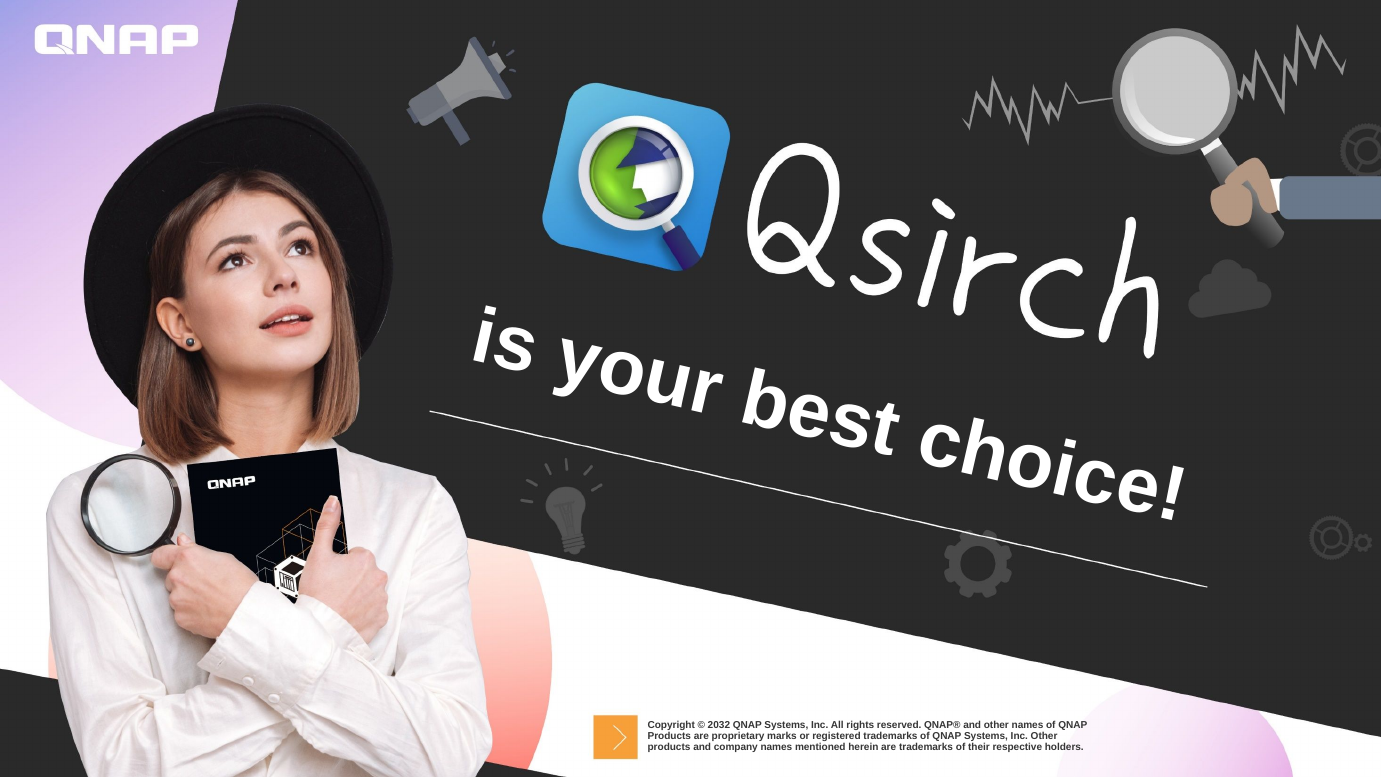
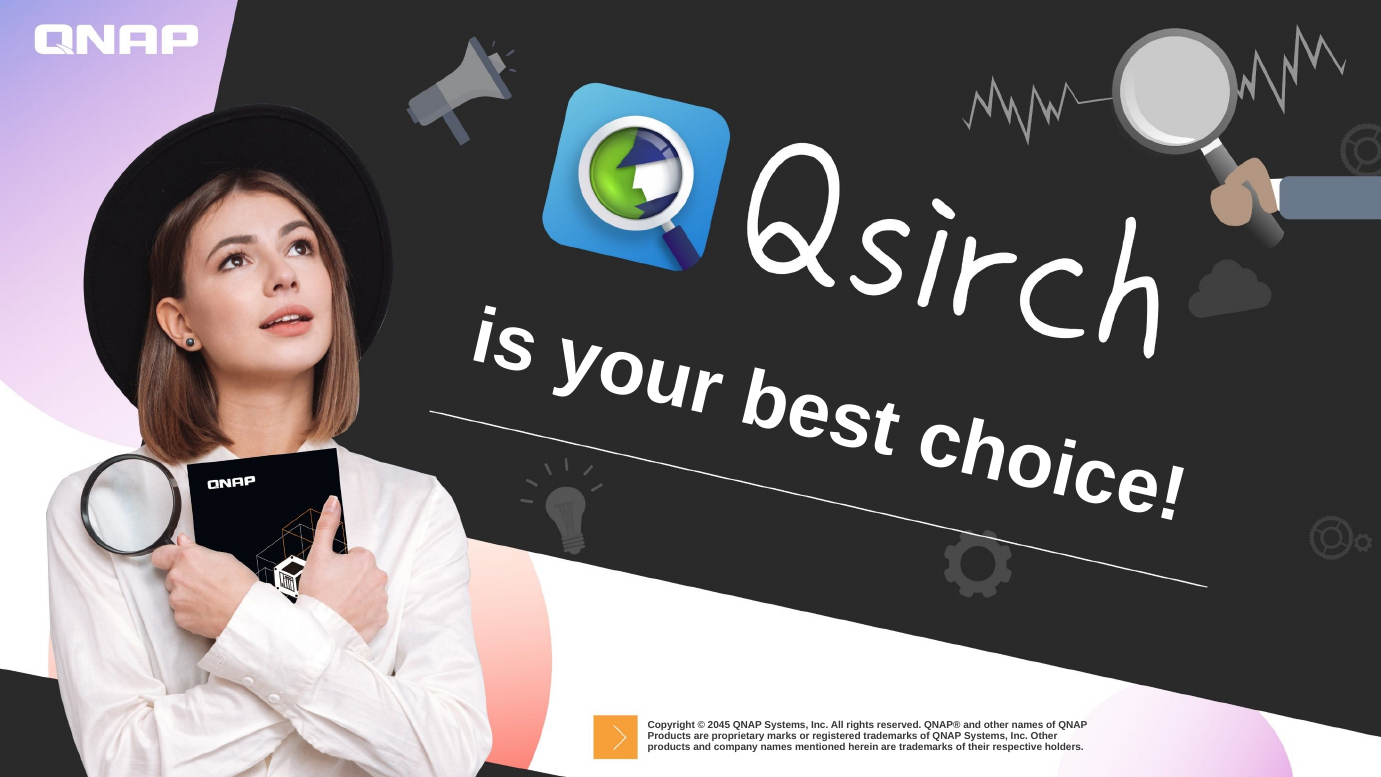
2032: 2032 -> 2045 (719, 725)
